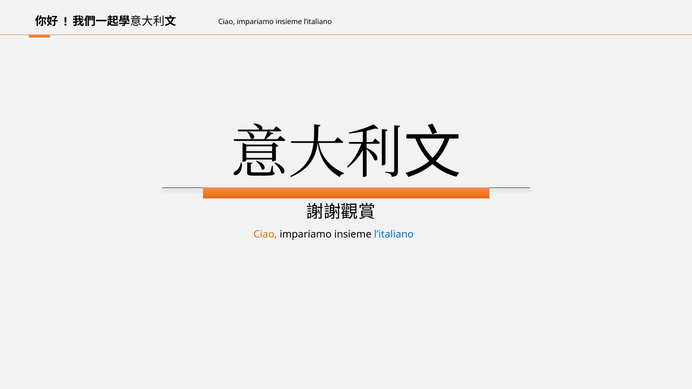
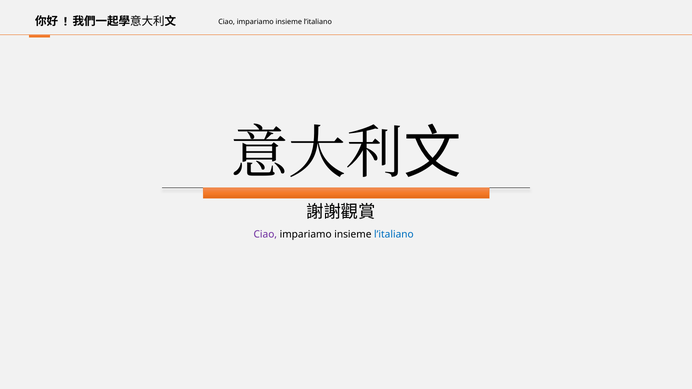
Ciao colour: orange -> purple (265, 234)
